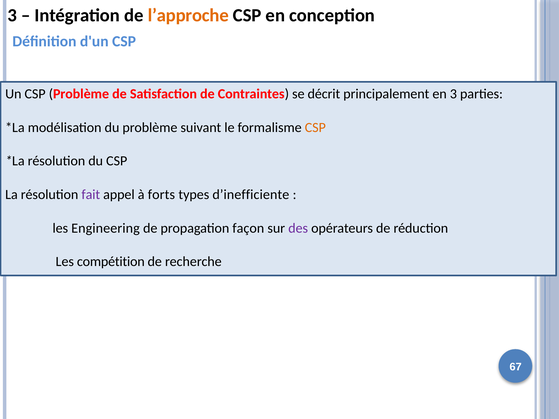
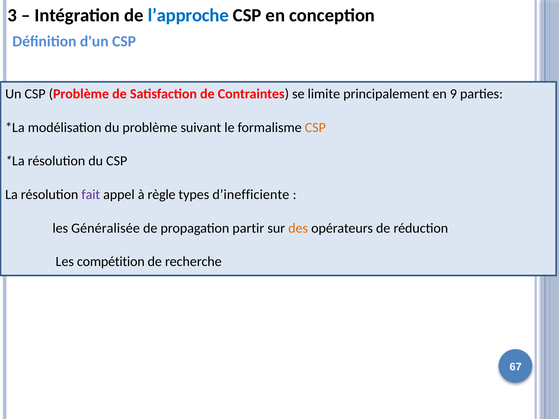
l’approche colour: orange -> blue (188, 15)
décrit: décrit -> limite (324, 94)
en 3: 3 -> 9 (453, 94)
forts: forts -> règle (162, 195)
Engineering: Engineering -> Généralisée (106, 228)
façon: façon -> partir (248, 228)
des colour: purple -> orange (298, 228)
